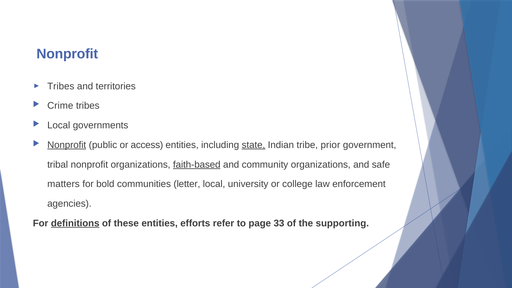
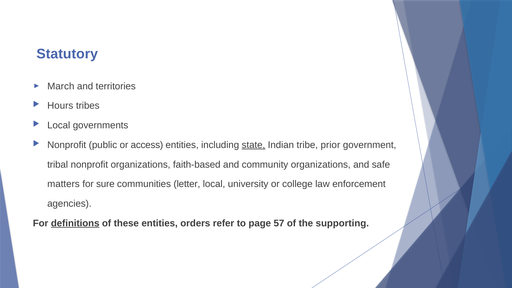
Nonprofit: Nonprofit -> Statutory (67, 54)
Tribes: Tribes -> March (61, 86)
Crime: Crime -> Hours (60, 106)
Nonprofit underline: present -> none (67, 145)
faith-based underline: present -> none (197, 165)
bold: bold -> sure (105, 184)
efforts: efforts -> orders (195, 223)
33: 33 -> 57 (279, 223)
